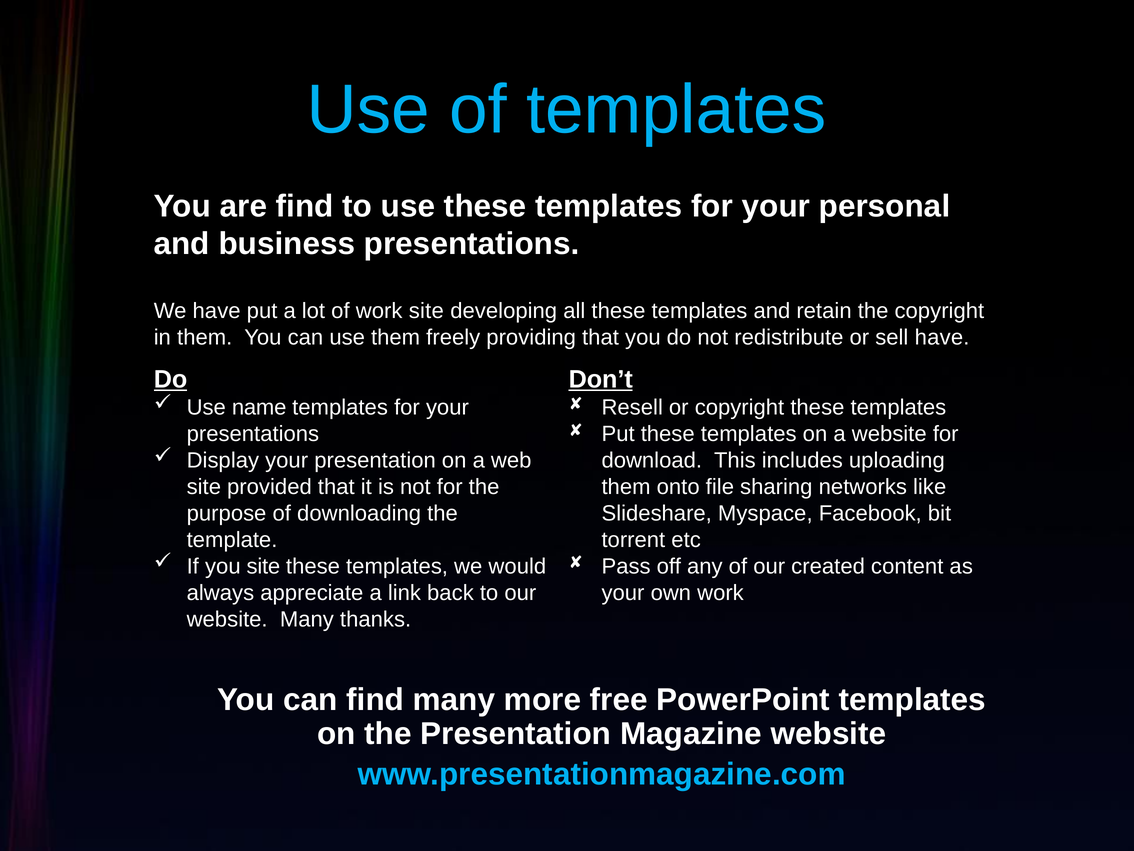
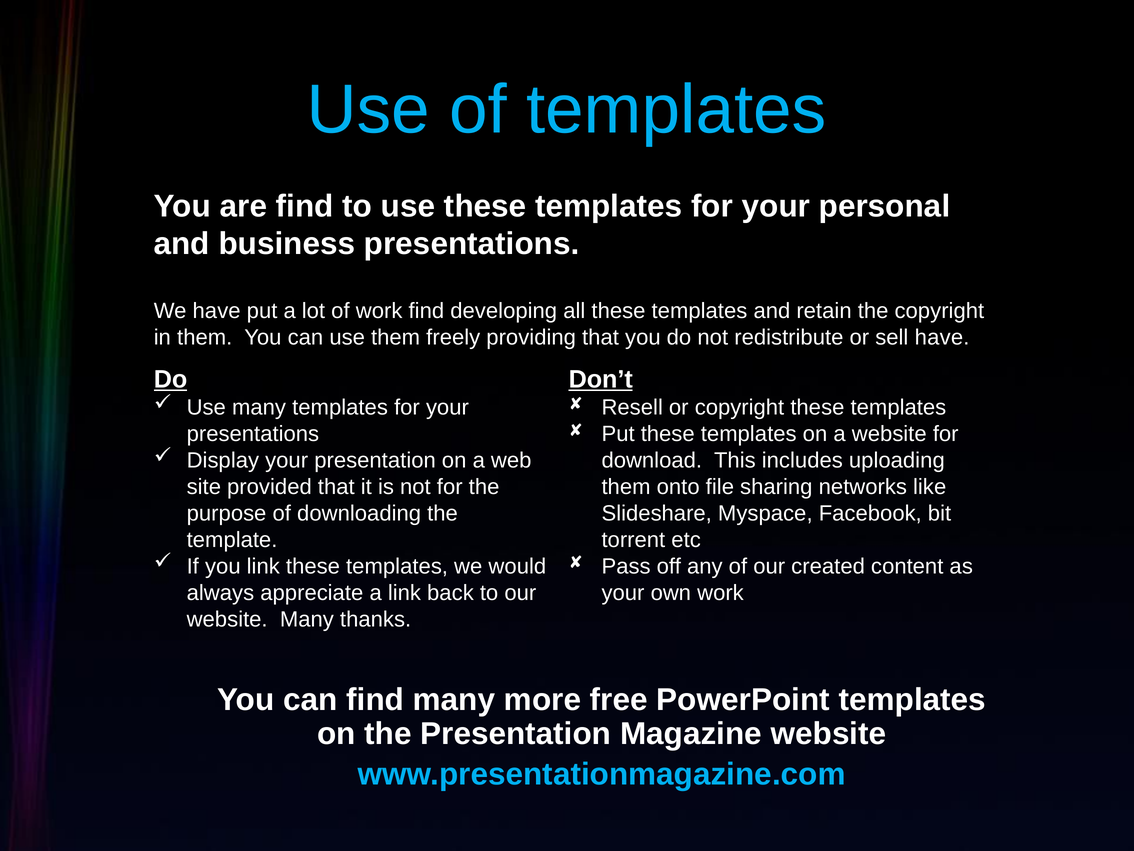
work site: site -> find (426, 311)
Use name: name -> many (259, 407)
you site: site -> link (263, 566)
